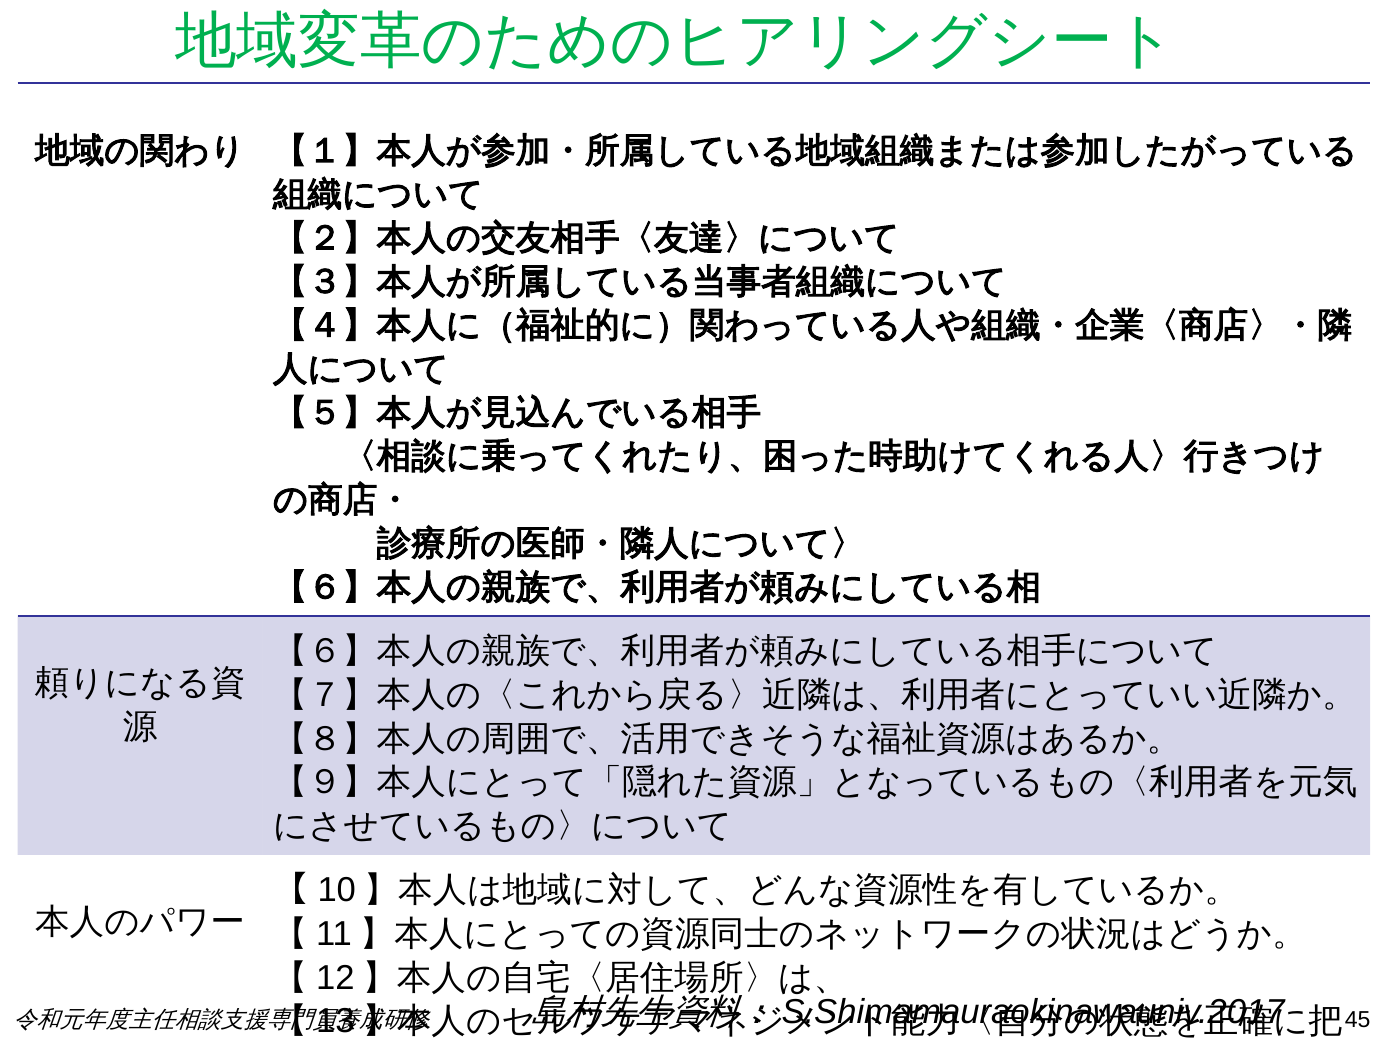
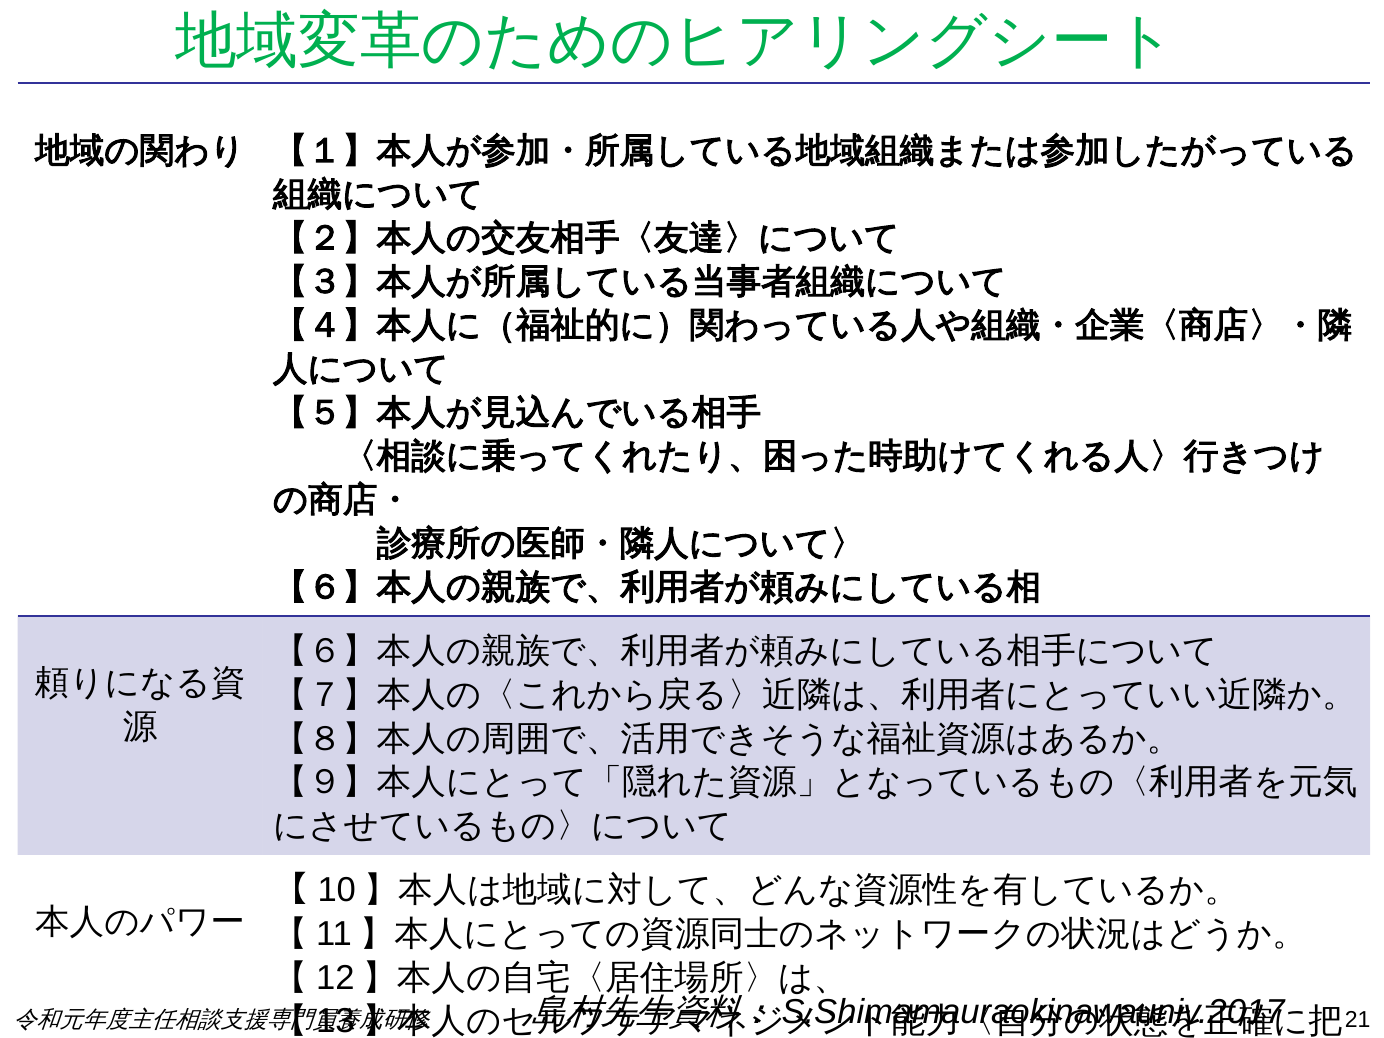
45: 45 -> 21 (1358, 1020)
